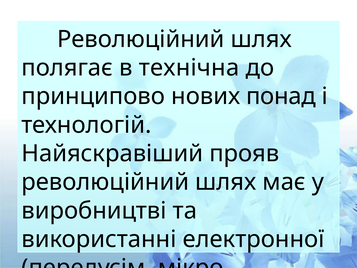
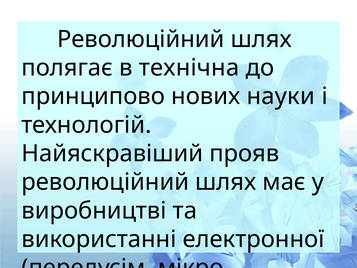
понад: понад -> науки (281, 96)
